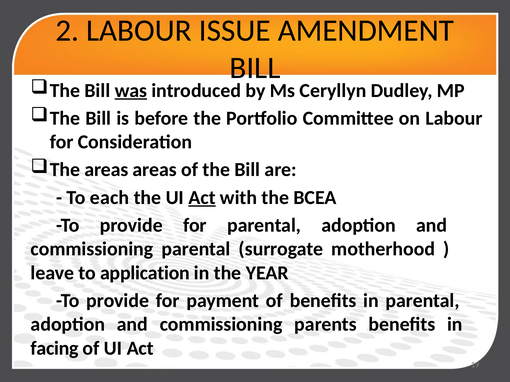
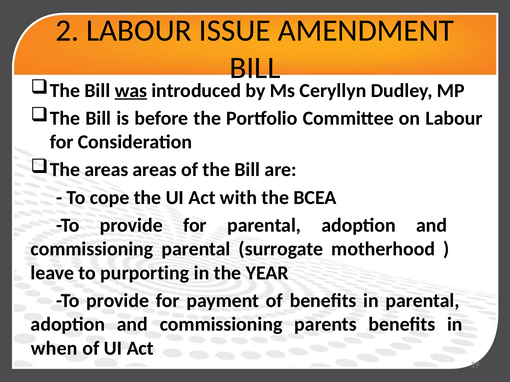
each: each -> cope (110, 198)
Act underline: present -> none (202, 198)
application: application -> purporting (145, 273)
facing: facing -> when (54, 349)
